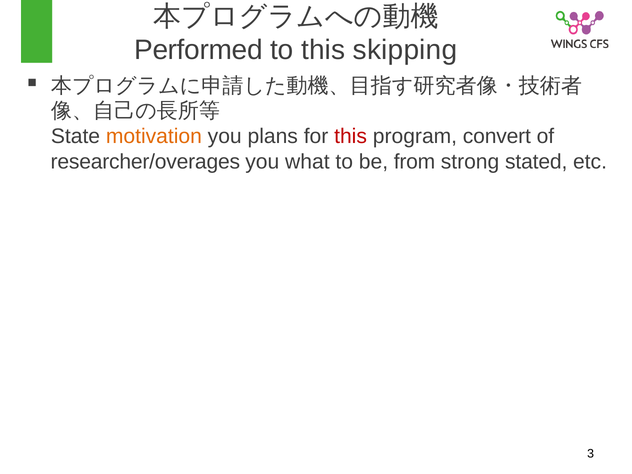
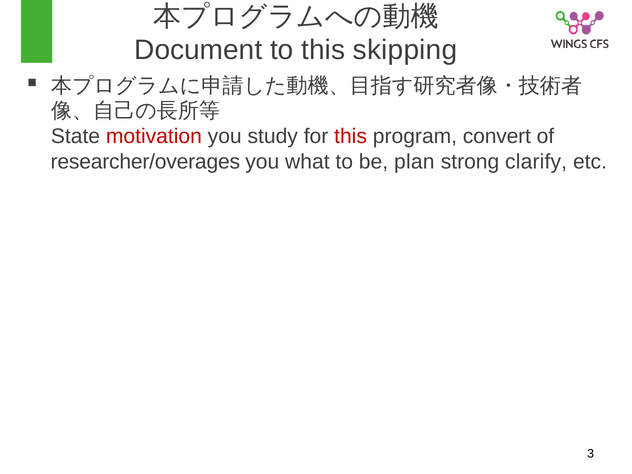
Performed: Performed -> Document (198, 50)
motivation colour: orange -> red (154, 136)
plans: plans -> study (273, 136)
from: from -> plan (414, 162)
stated: stated -> clarify (536, 162)
